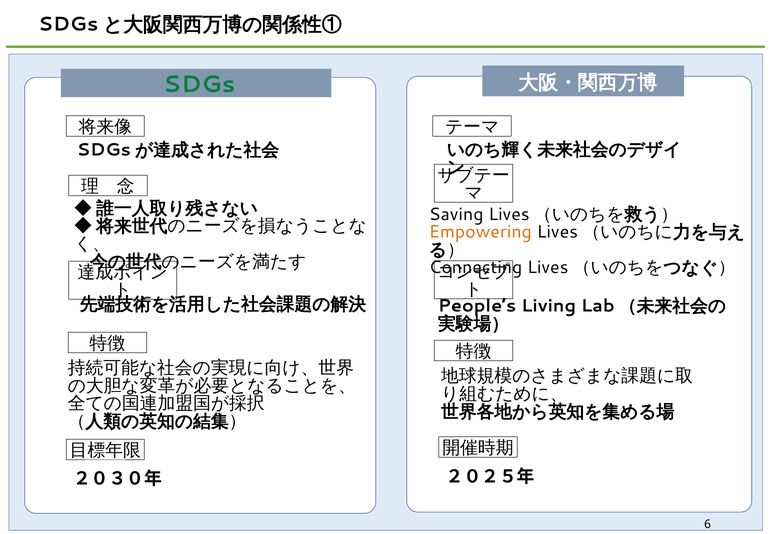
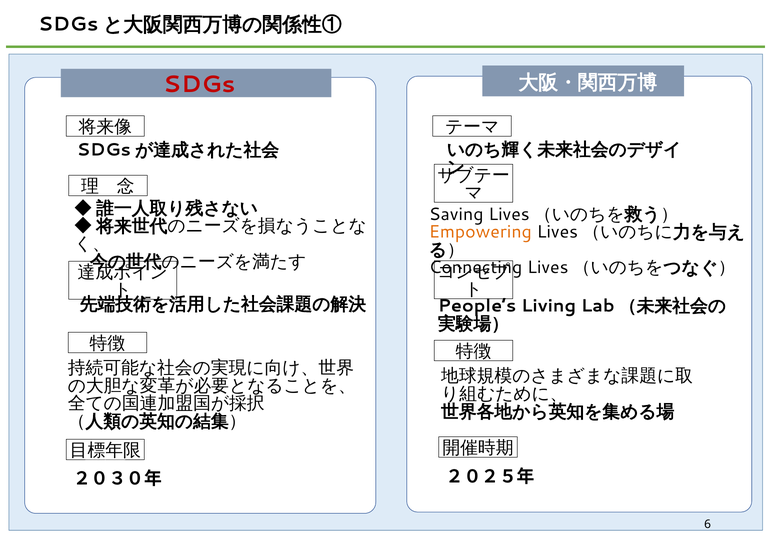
SDGs colour: green -> red (200, 85)
